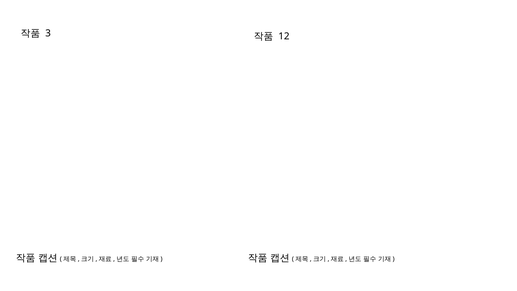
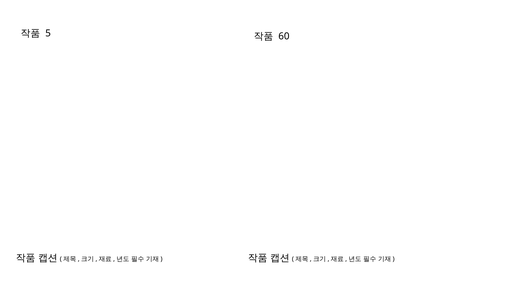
3: 3 -> 5 (48, 33)
12: 12 -> 60 (284, 36)
